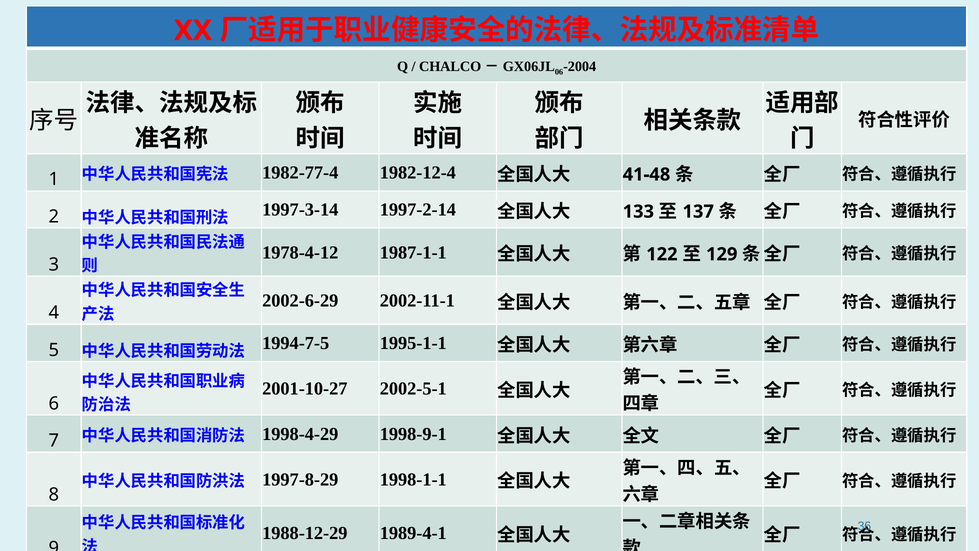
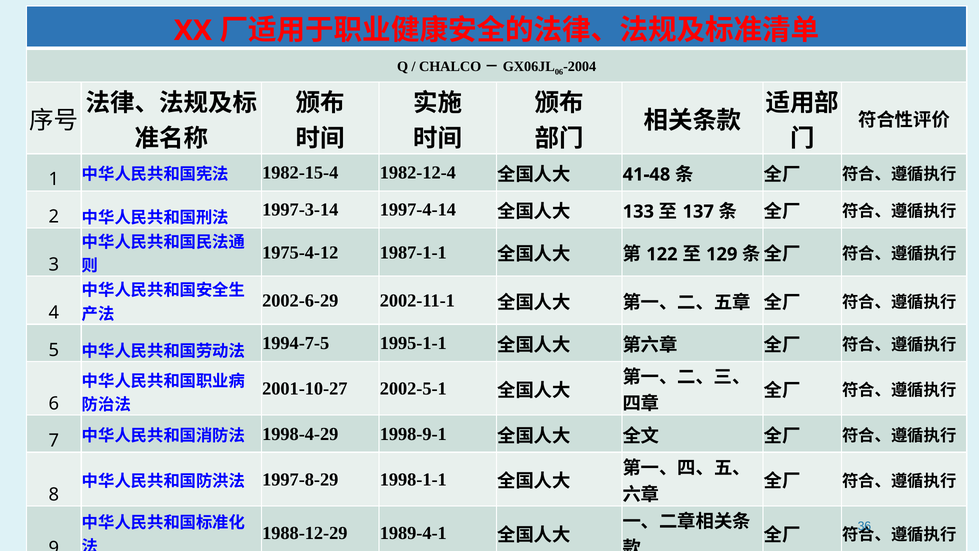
1982-77-4: 1982-77-4 -> 1982-15-4 (300, 173)
1997-2-14: 1997-2-14 -> 1997-4-14 (418, 210)
1978-4-12: 1978-4-12 -> 1975-4-12 (300, 252)
